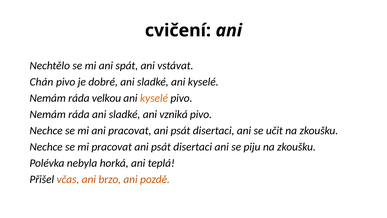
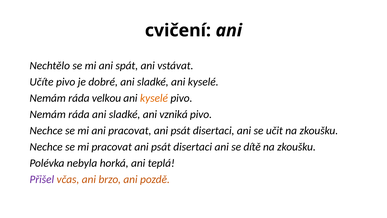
Chán: Chán -> Učíte (41, 82)
piju: piju -> dítě (252, 147)
Přišel colour: black -> purple (42, 179)
